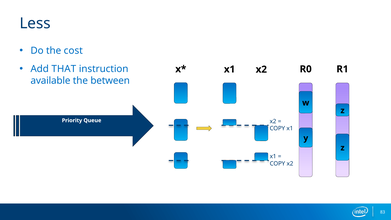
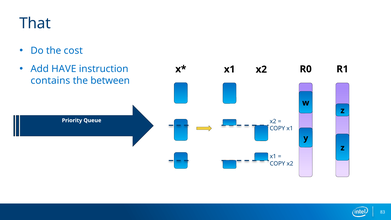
Less: Less -> That (35, 23)
THAT: THAT -> HAVE (64, 69)
available: available -> contains (50, 81)
